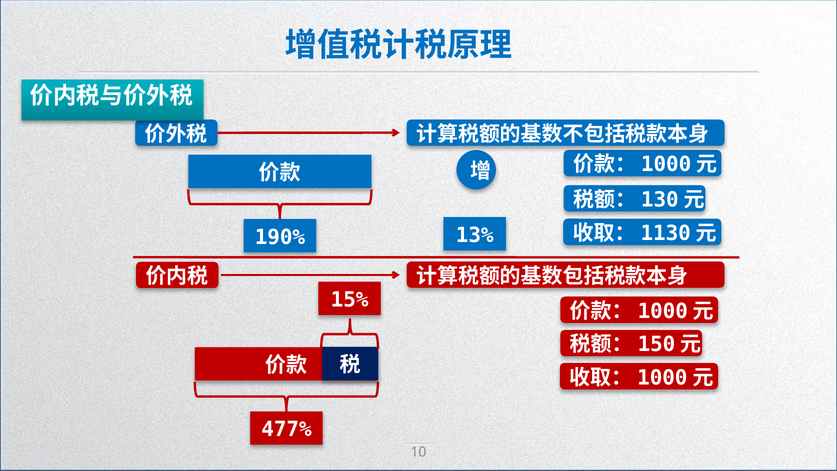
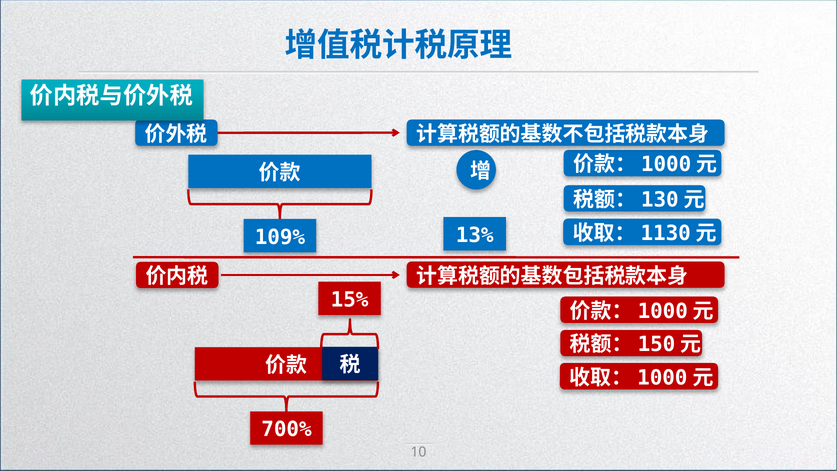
190%: 190% -> 109% (280, 237)
477%: 477% -> 700% (286, 429)
